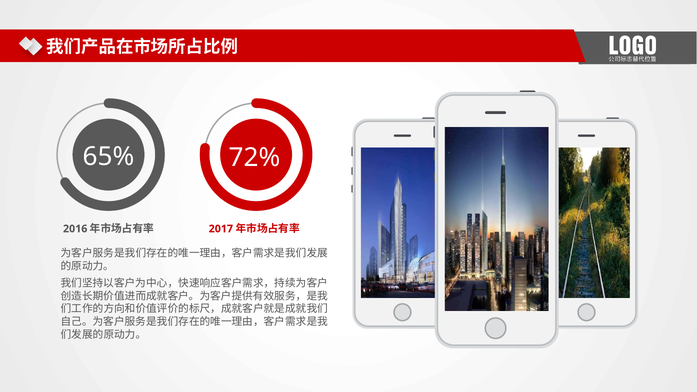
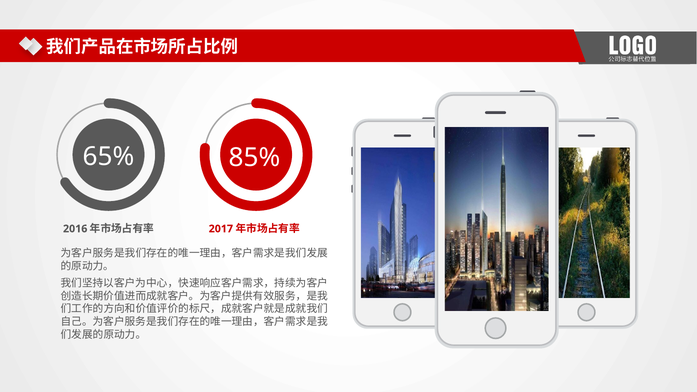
72%: 72% -> 85% (255, 158)
